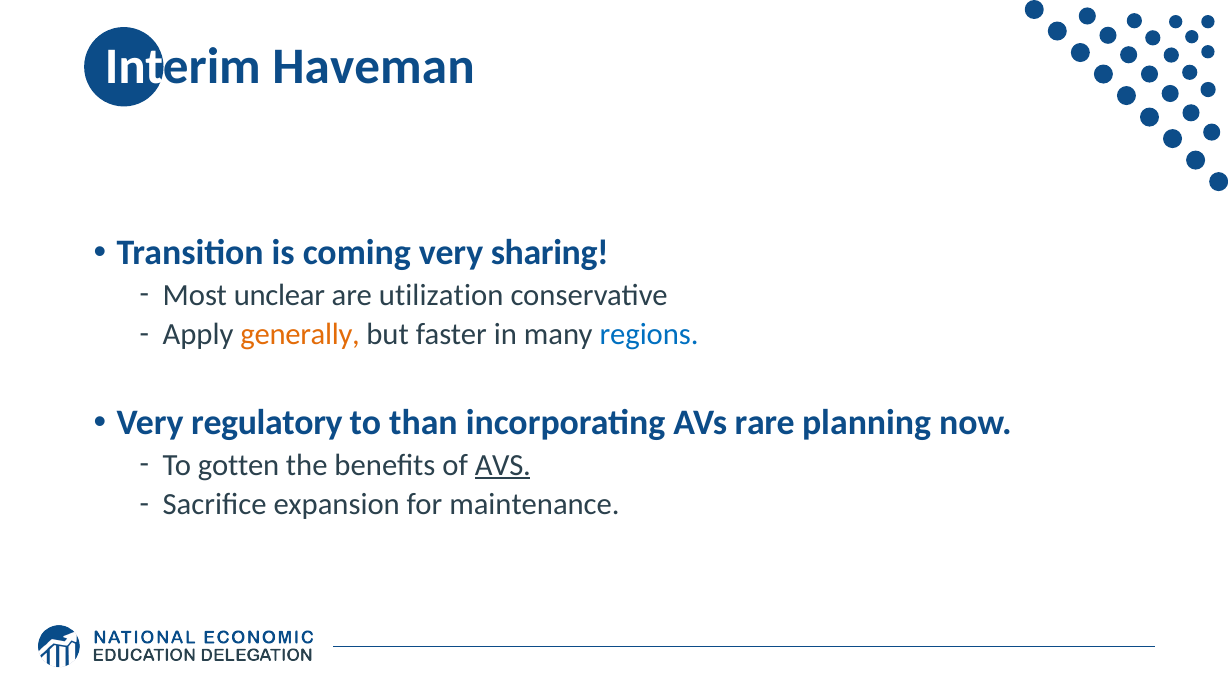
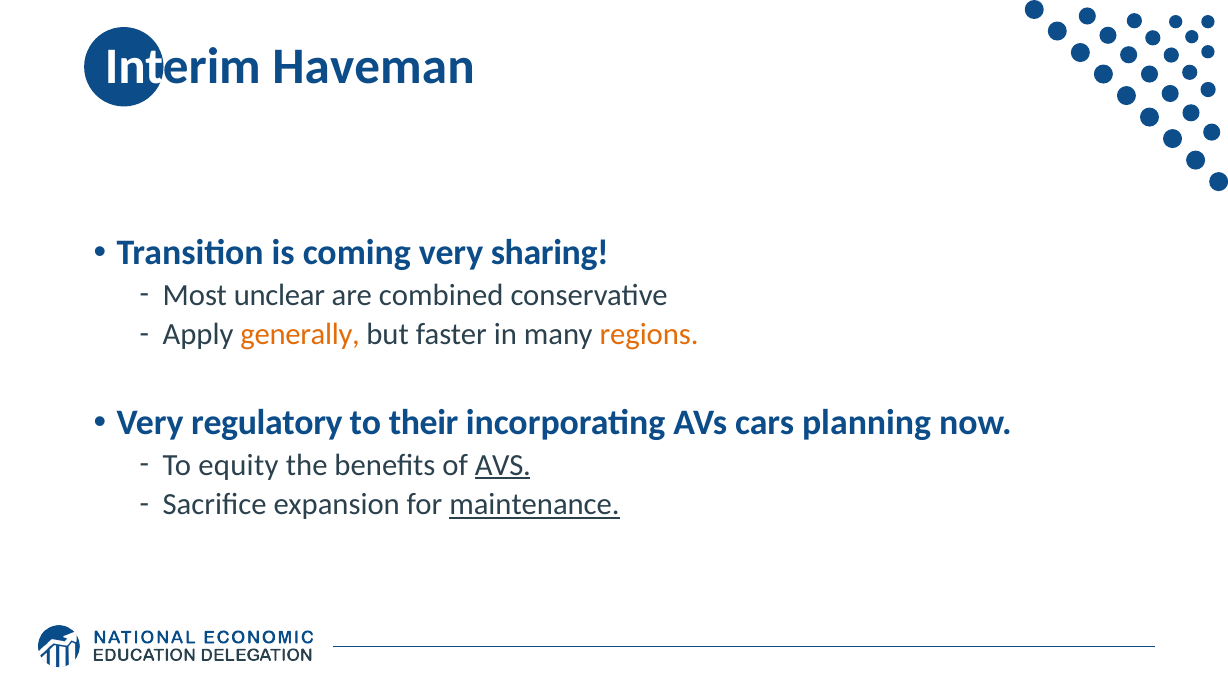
utilization: utilization -> combined (441, 295)
regions colour: blue -> orange (649, 334)
than: than -> their (424, 423)
rare: rare -> cars (765, 423)
gotten: gotten -> equity (238, 465)
maintenance underline: none -> present (534, 504)
